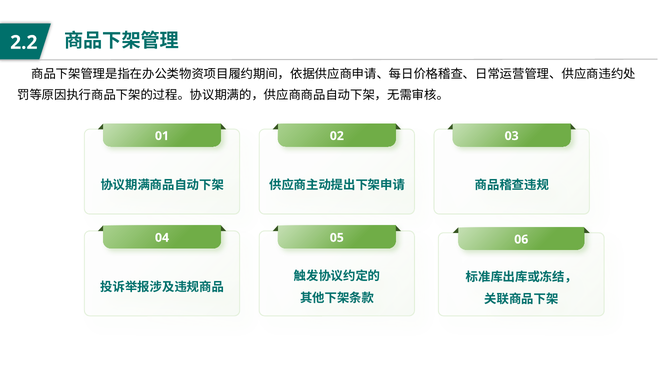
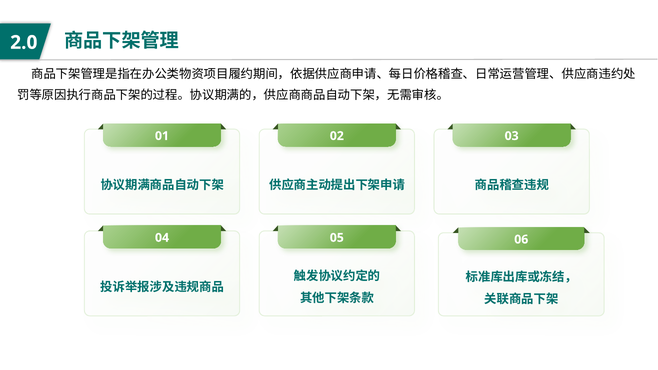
2.2: 2.2 -> 2.0 (24, 43)
